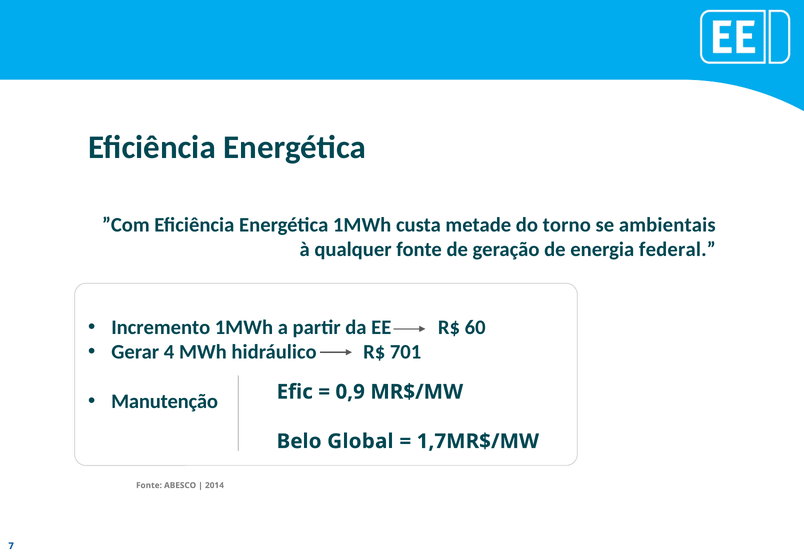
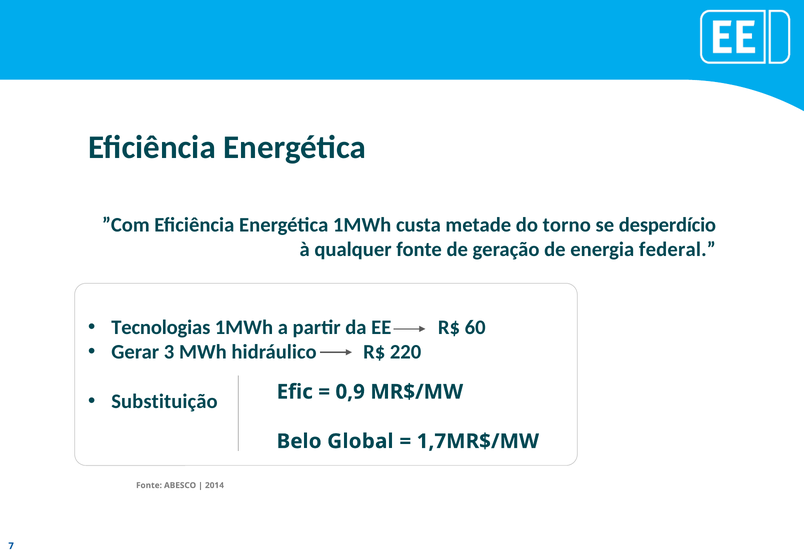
ambientais: ambientais -> desperdício (667, 225)
Incremento: Incremento -> Tecnologias (161, 328)
4: 4 -> 3 (169, 353)
701: 701 -> 220 (406, 353)
Manutenção: Manutenção -> Substituição (164, 402)
